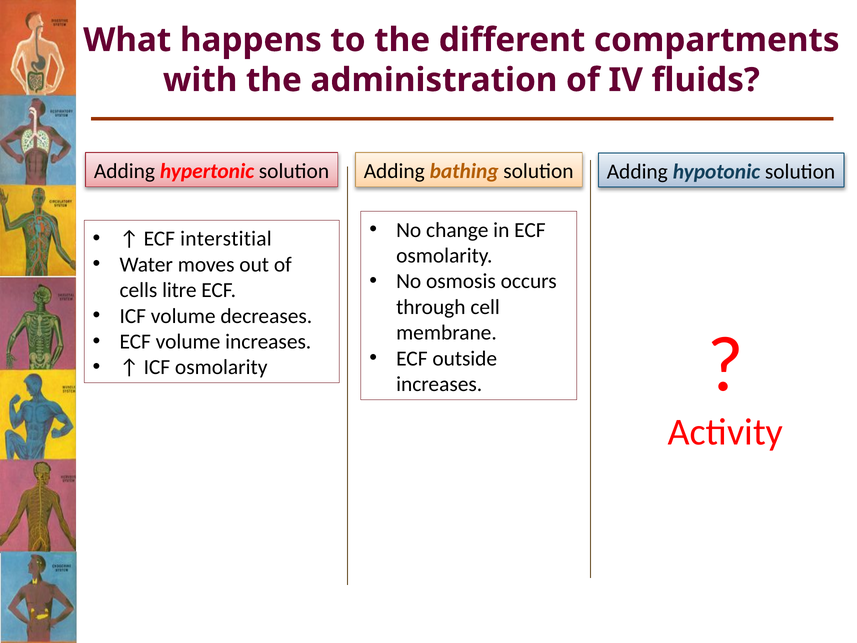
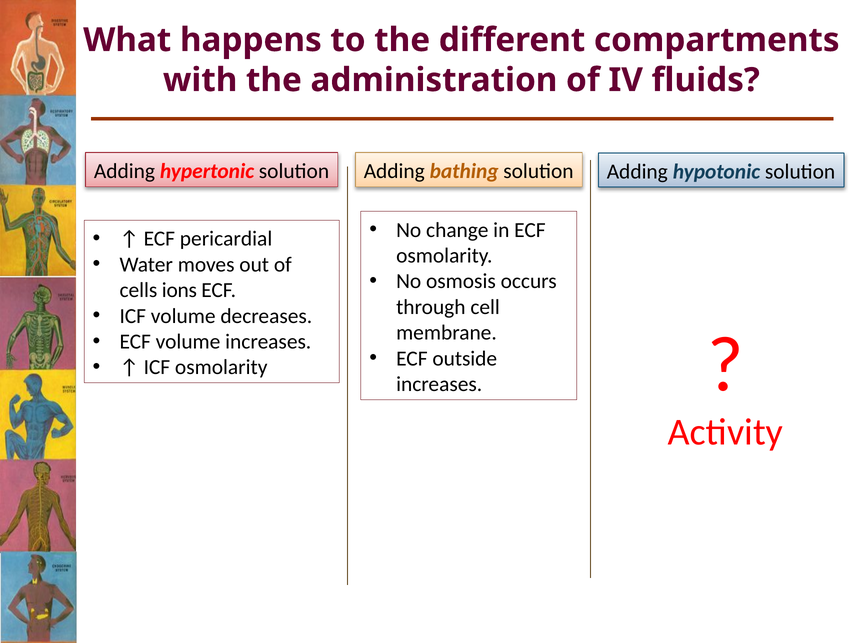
interstitial: interstitial -> pericardial (226, 239)
litre: litre -> ions (179, 290)
